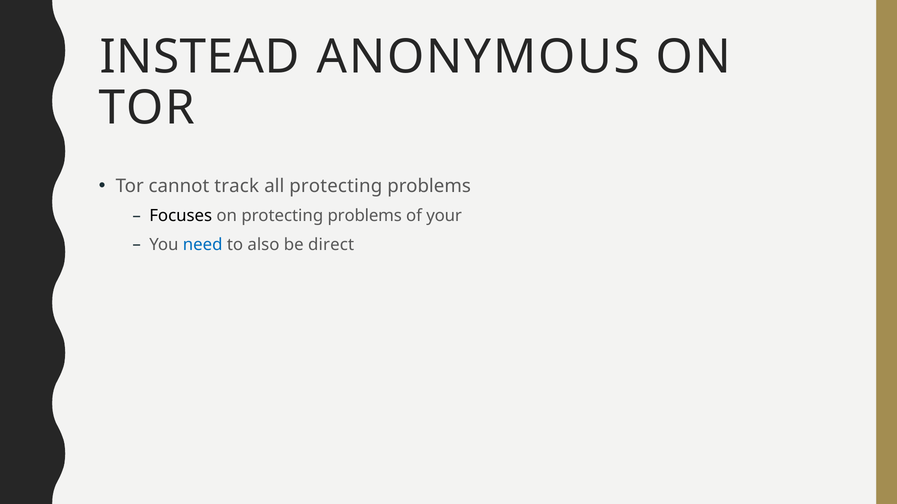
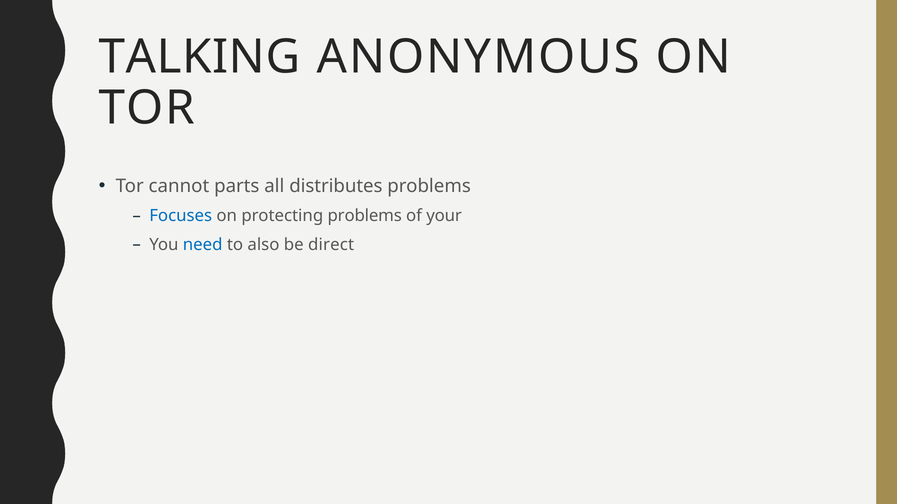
INSTEAD: INSTEAD -> TALKING (200, 57)
track: track -> parts (237, 186)
all protecting: protecting -> distributes (336, 186)
Focuses colour: black -> blue (181, 216)
